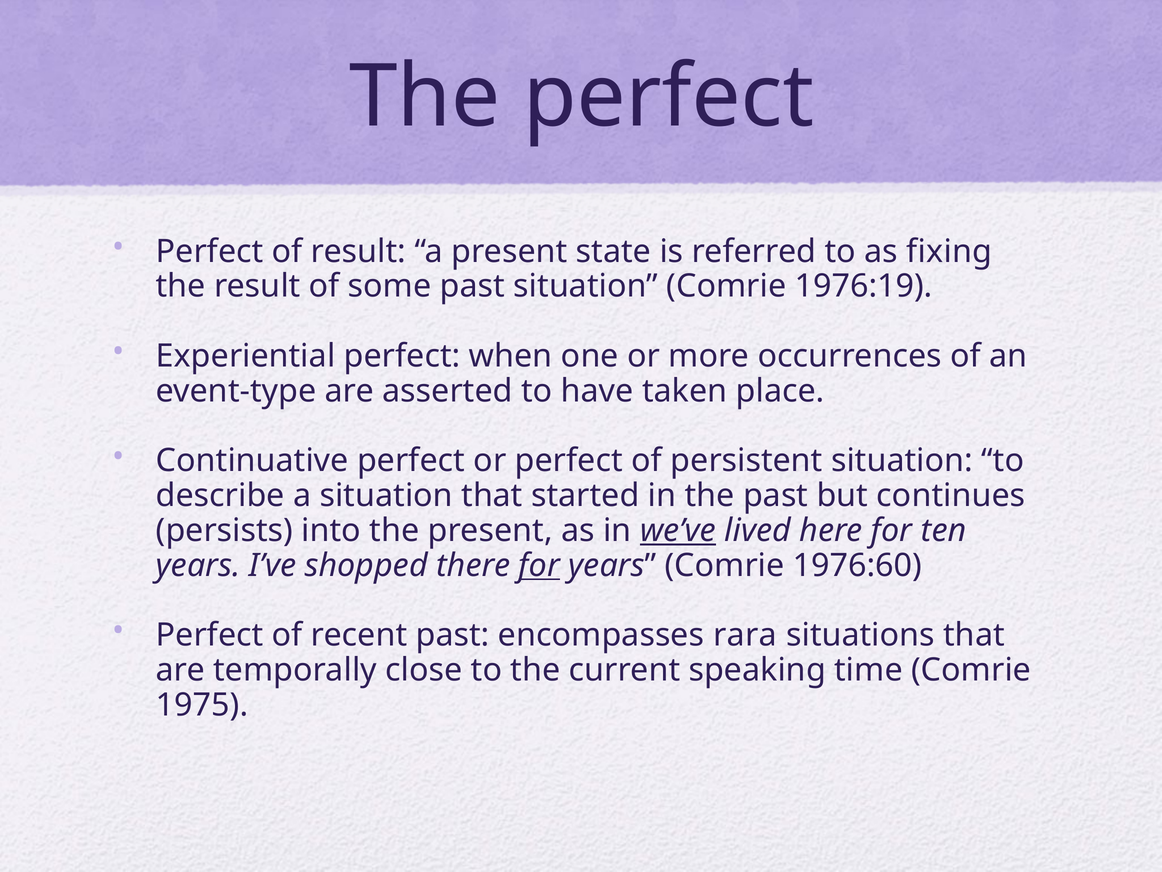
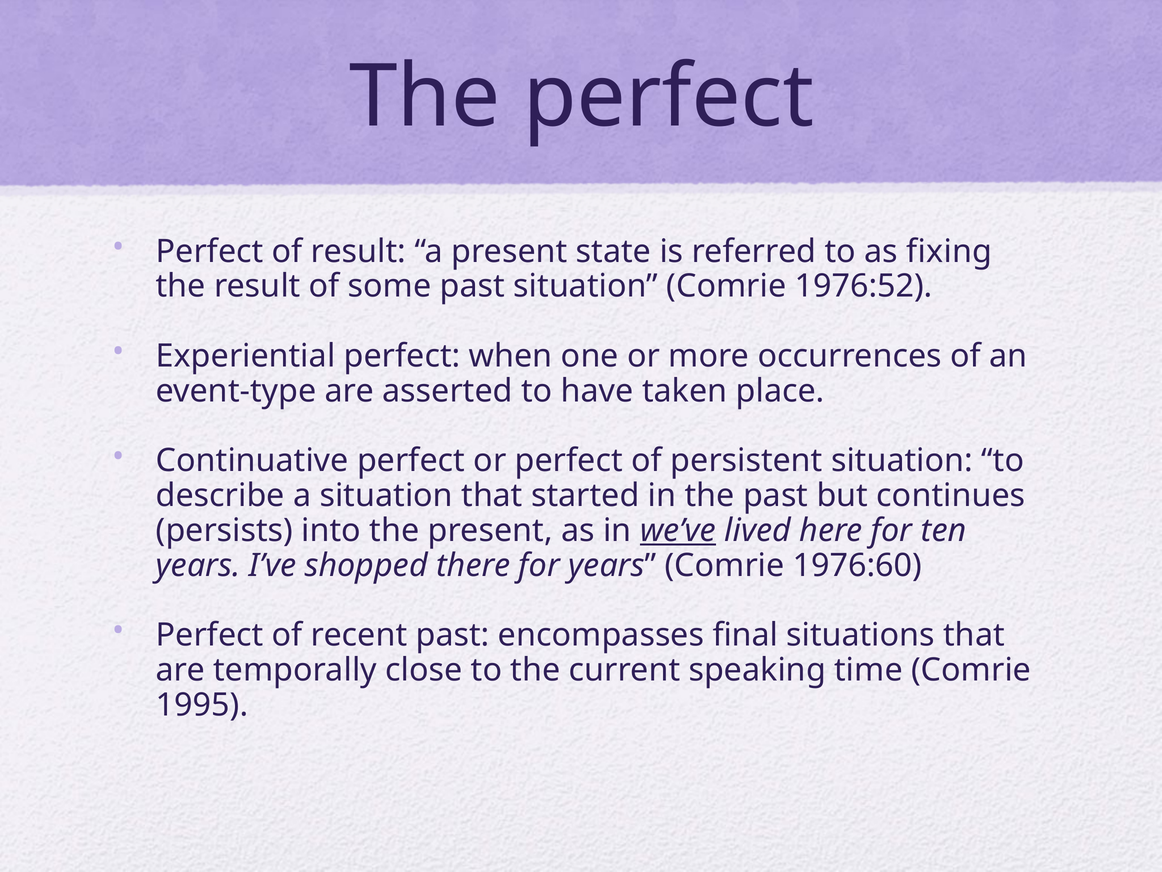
1976:19: 1976:19 -> 1976:52 (864, 286)
for underline: present -> none (539, 565)
rara: rara -> final (745, 635)
1975: 1975 -> 1995 (202, 704)
